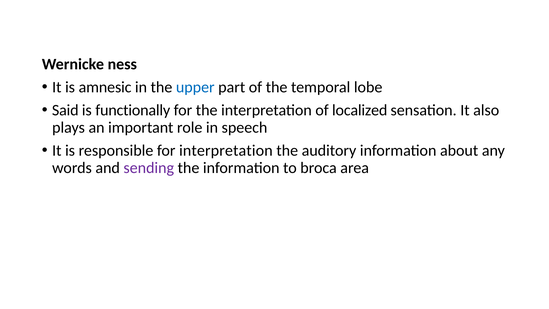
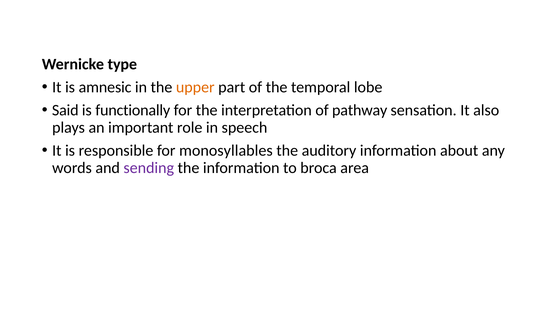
ness: ness -> type (122, 64)
upper colour: blue -> orange (195, 87)
localized: localized -> pathway (360, 110)
for interpretation: interpretation -> monosyllables (226, 150)
